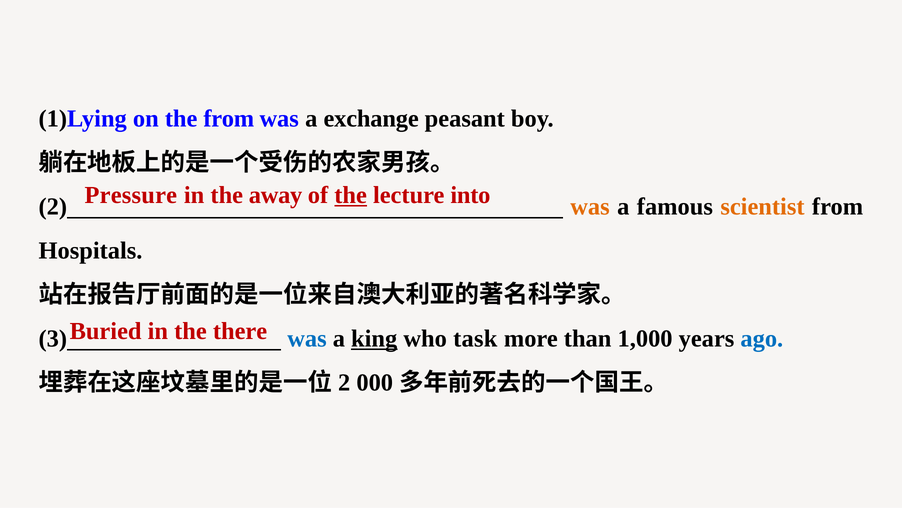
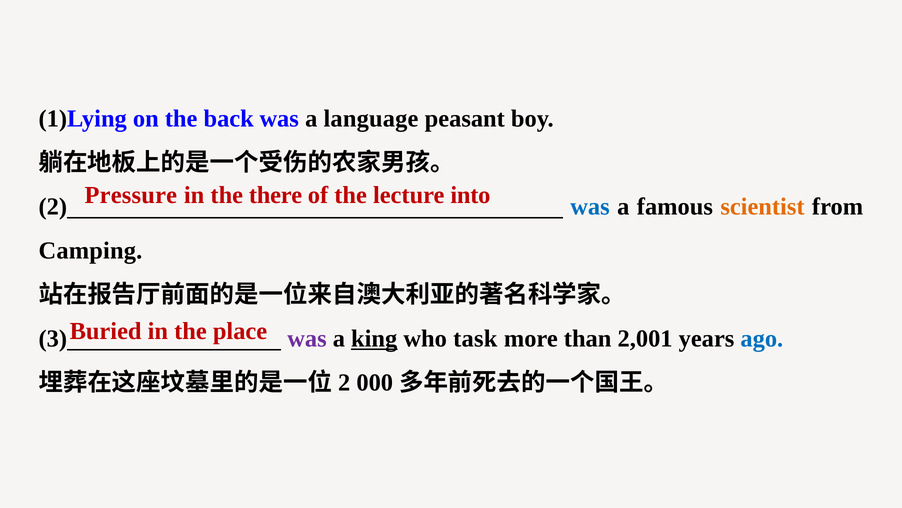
the from: from -> back (229, 119)
exchange: exchange -> language (371, 119)
away: away -> there (276, 195)
the underline: present -> none (351, 195)
was colour: orange -> blue (590, 207)
Hospitals: Hospitals -> Camping (90, 251)
there: there -> place (240, 331)
was colour: blue -> purple (307, 339)
1,000: 1,000 -> 2,001 (645, 339)
